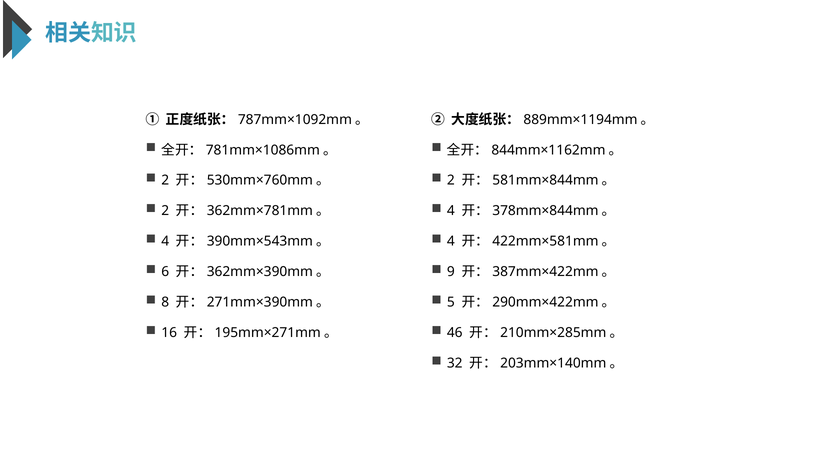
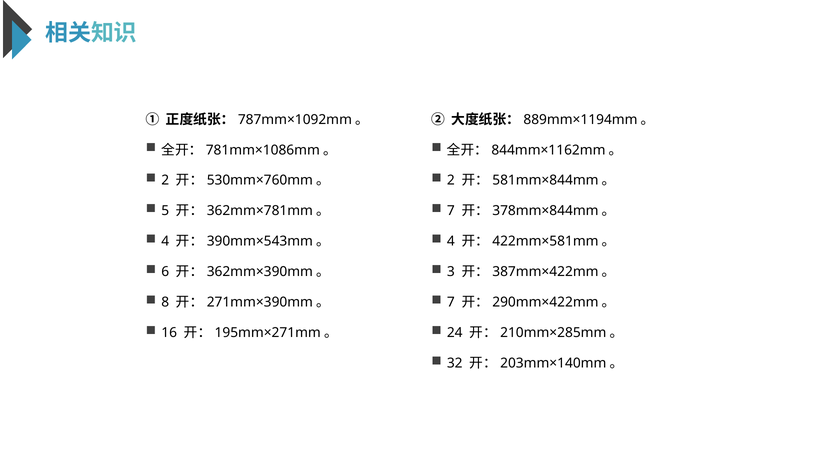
2: 2 -> 5 (165, 211)
4: 4 -> 7 (451, 211)
9: 9 -> 3 (451, 272)
5: 5 -> 7 (451, 302)
46: 46 -> 24 (455, 332)
